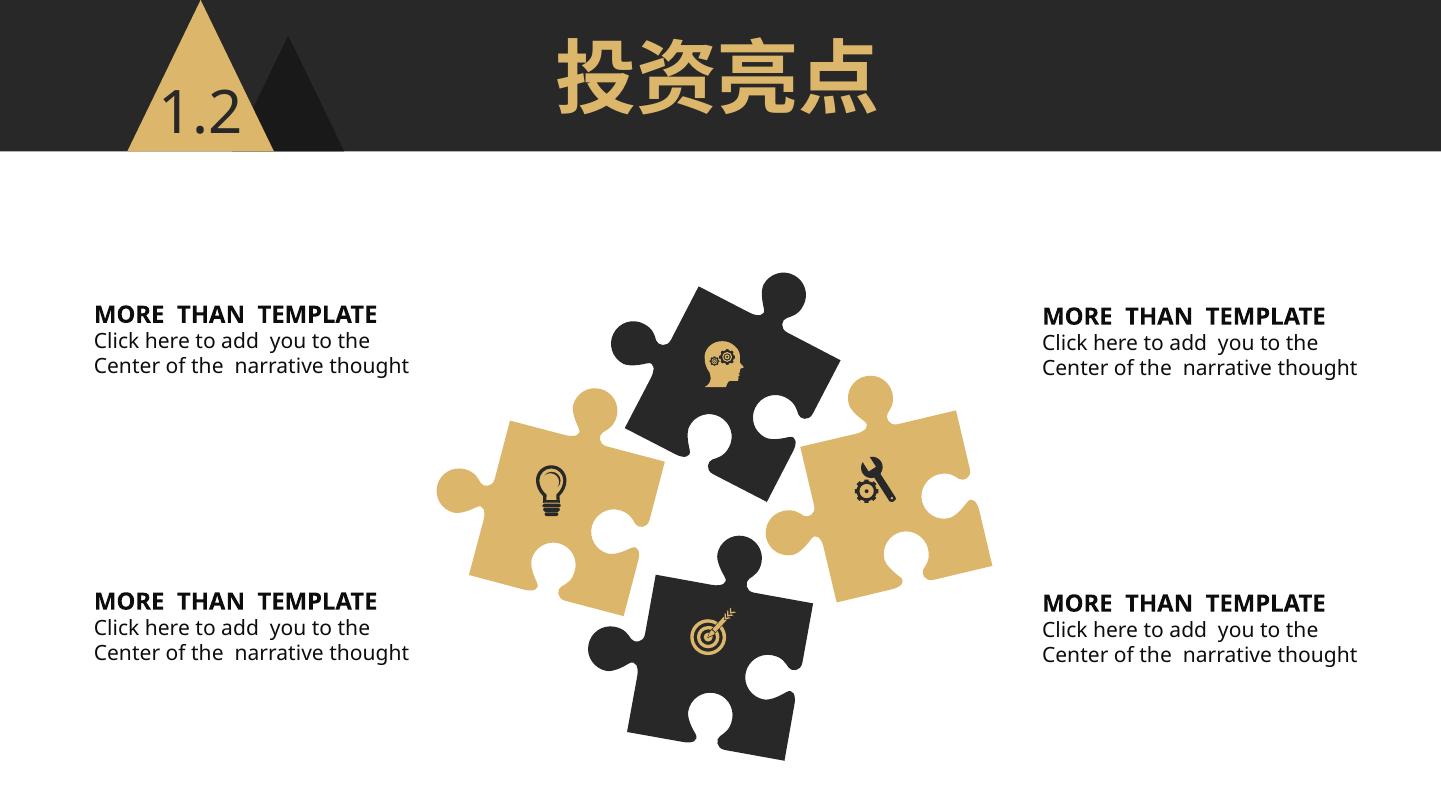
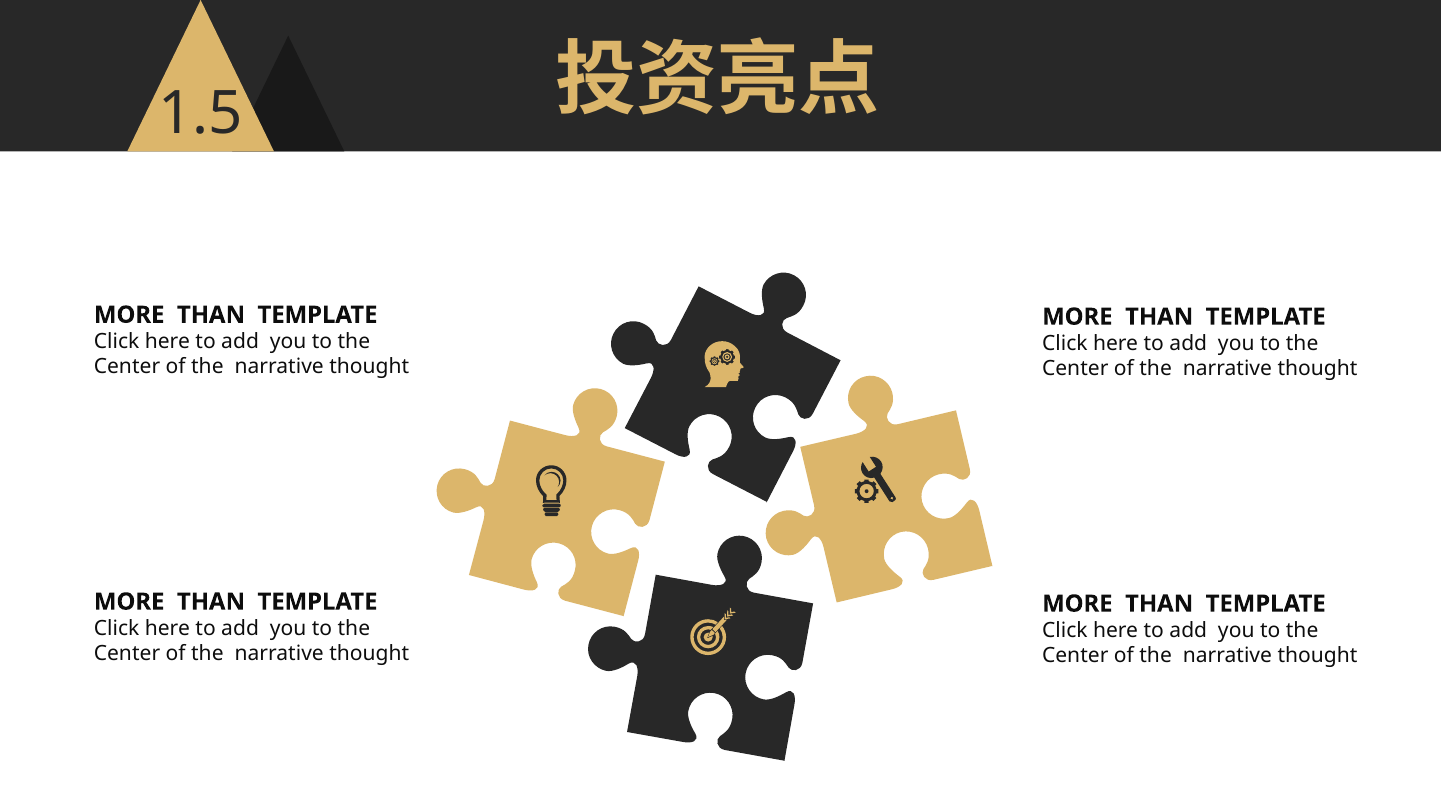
1.2: 1.2 -> 1.5 (201, 113)
